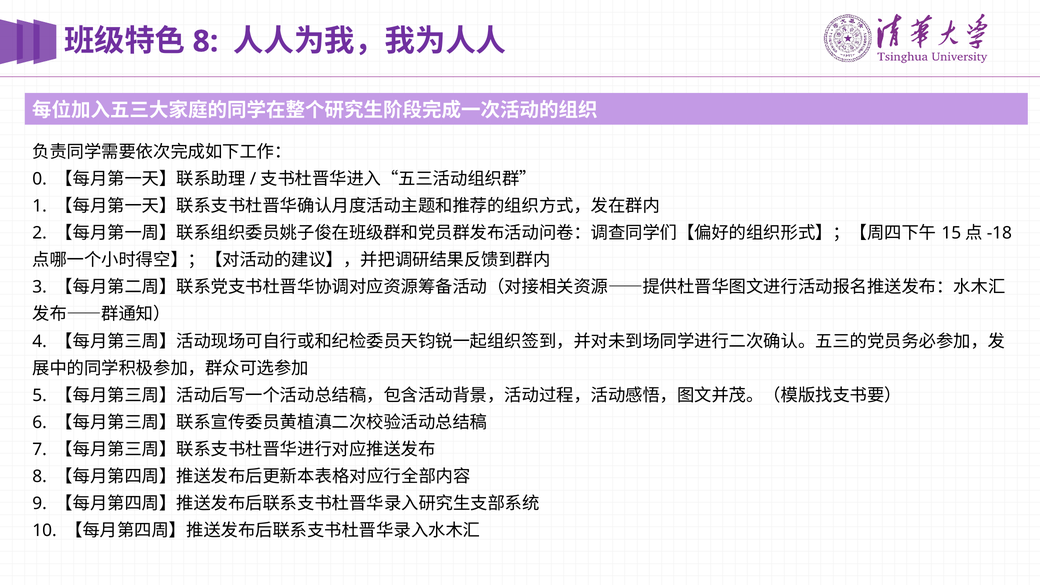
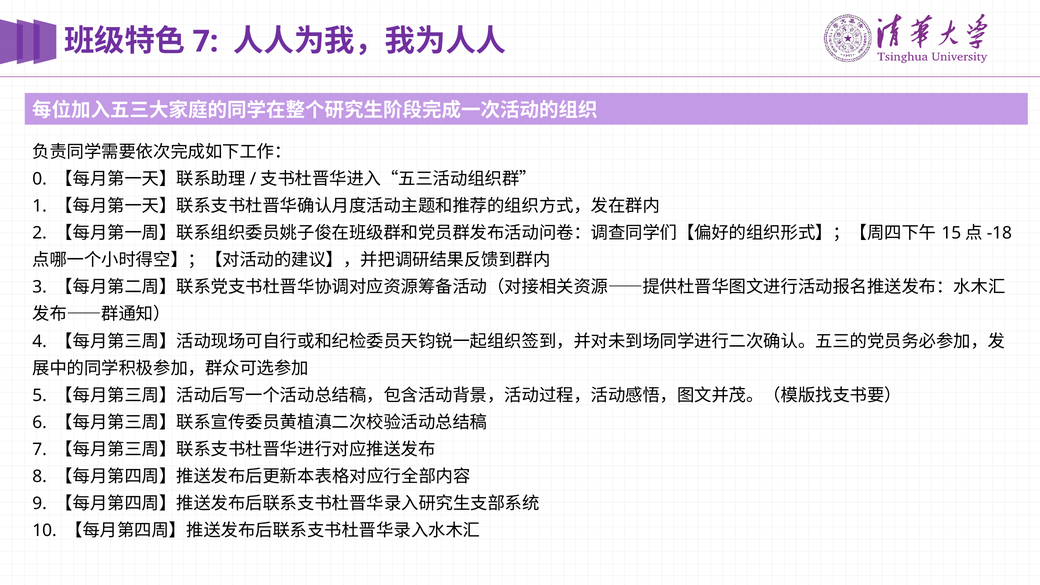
8: 8 -> 7 (205, 41)
